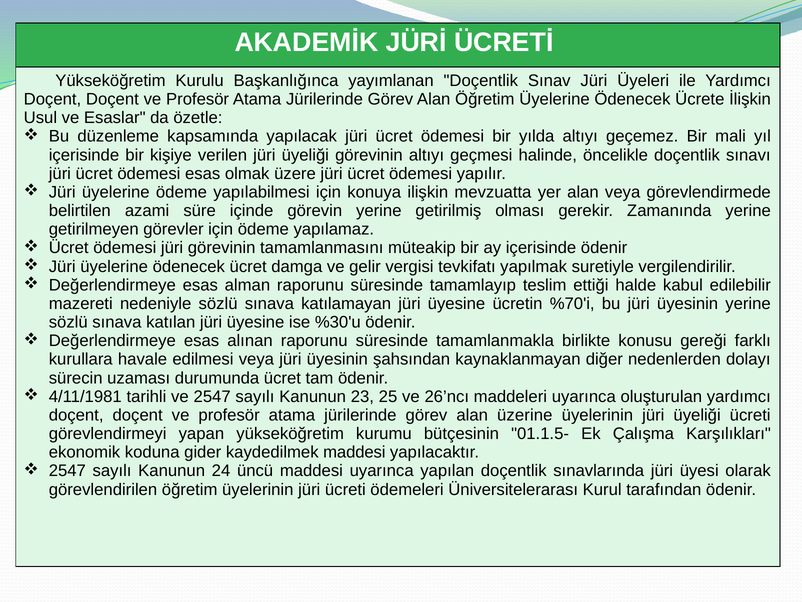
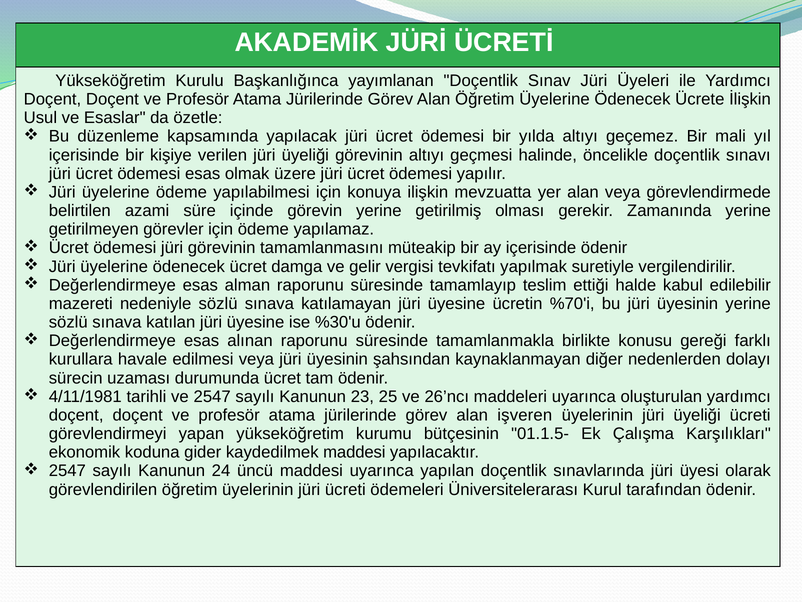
üzerine: üzerine -> işveren (525, 415)
